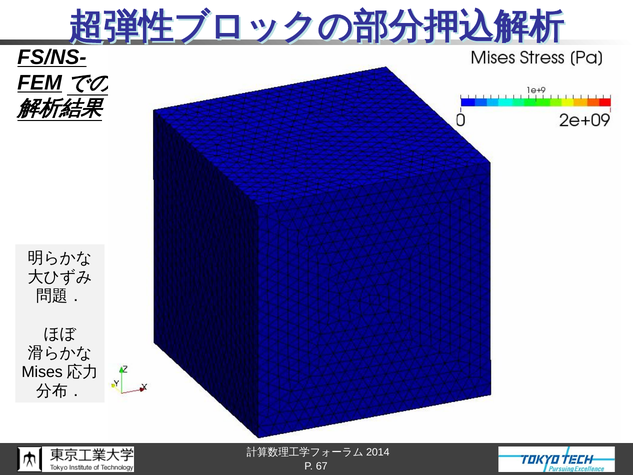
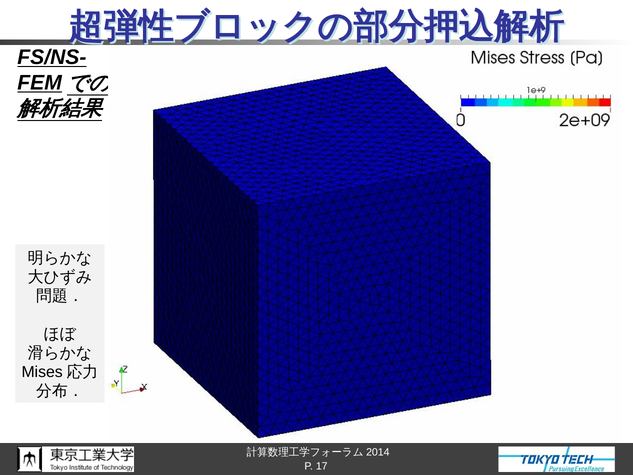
67: 67 -> 17 (322, 466)
